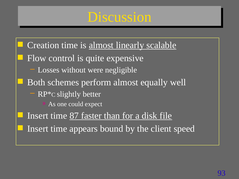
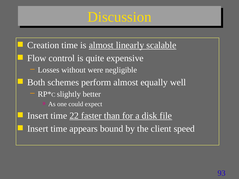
87: 87 -> 22 (74, 116)
